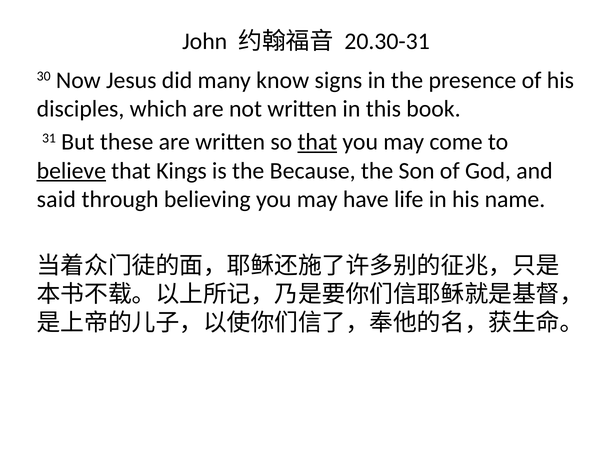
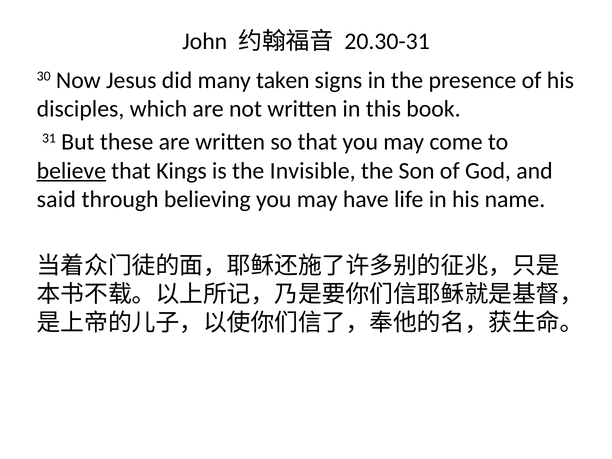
know: know -> taken (283, 80)
that underline: present -> none (317, 142)
Because: Because -> Invisible (313, 171)
